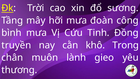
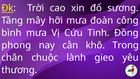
truyền: truyền -> phong (16, 45)
muôn: muôn -> chuộc (45, 57)
